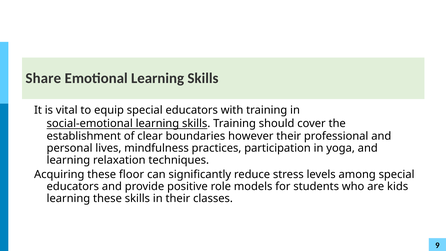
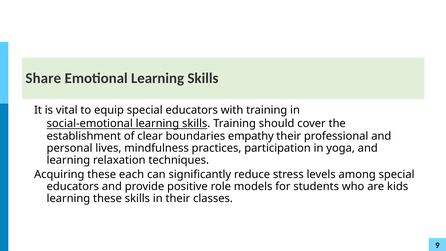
however: however -> empathy (251, 136)
floor: floor -> each (132, 174)
